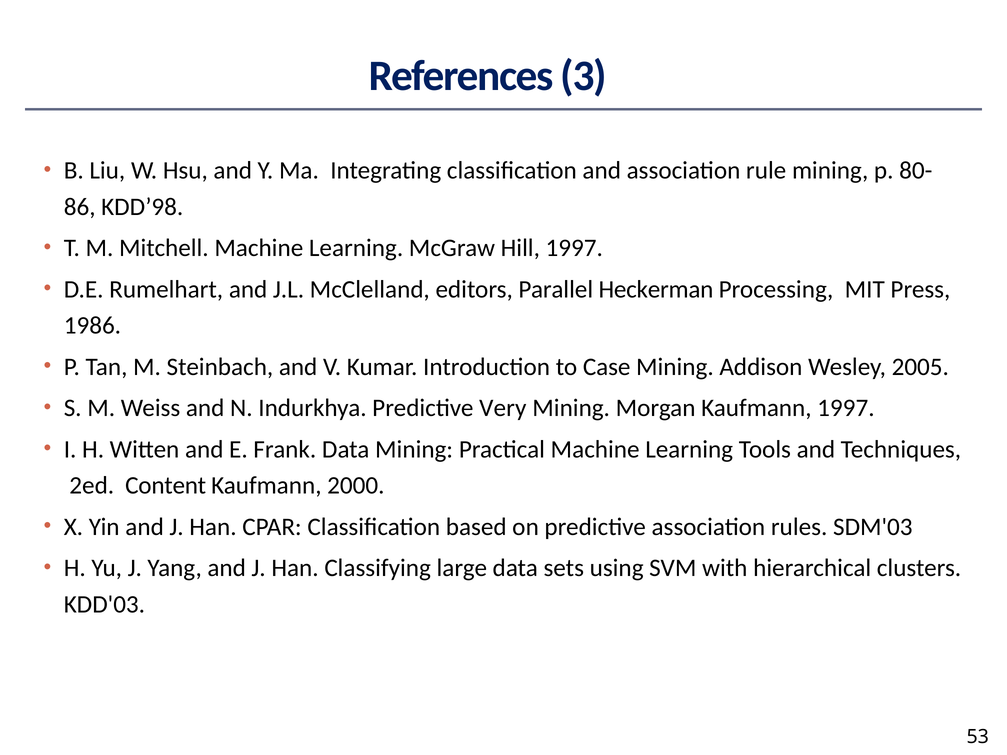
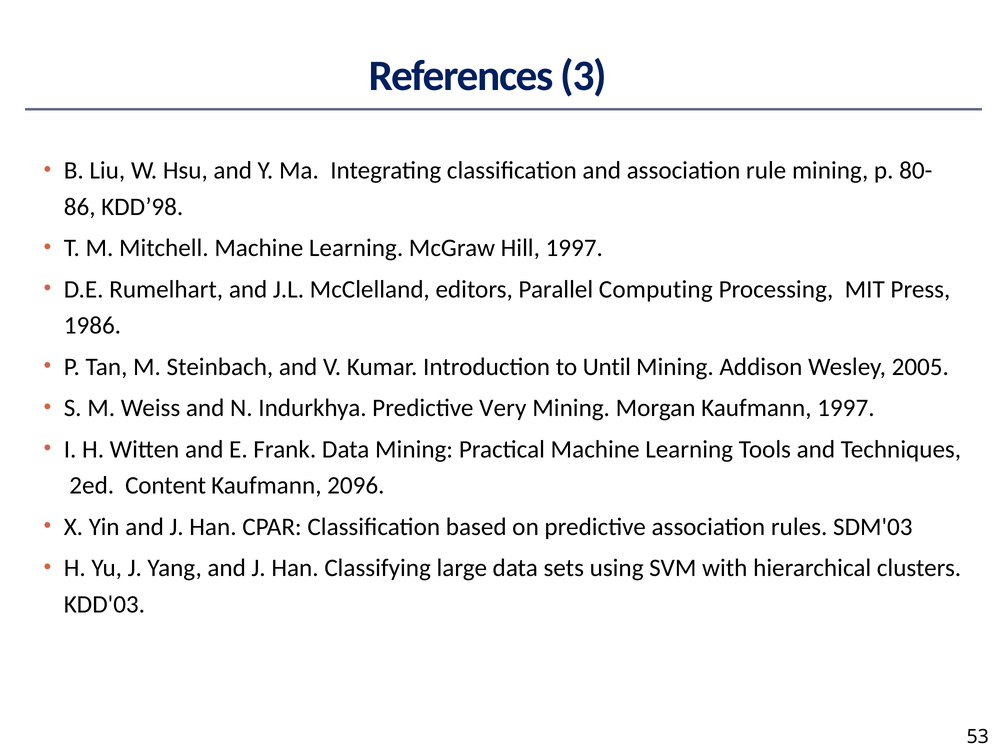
Heckerman: Heckerman -> Computing (656, 289)
Case: Case -> Until (607, 367)
2000: 2000 -> 2096 (356, 486)
